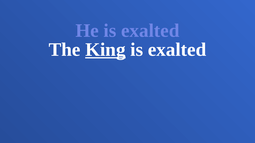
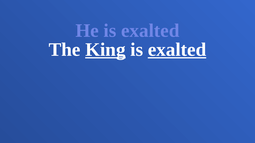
exalted underline: none -> present (177, 50)
